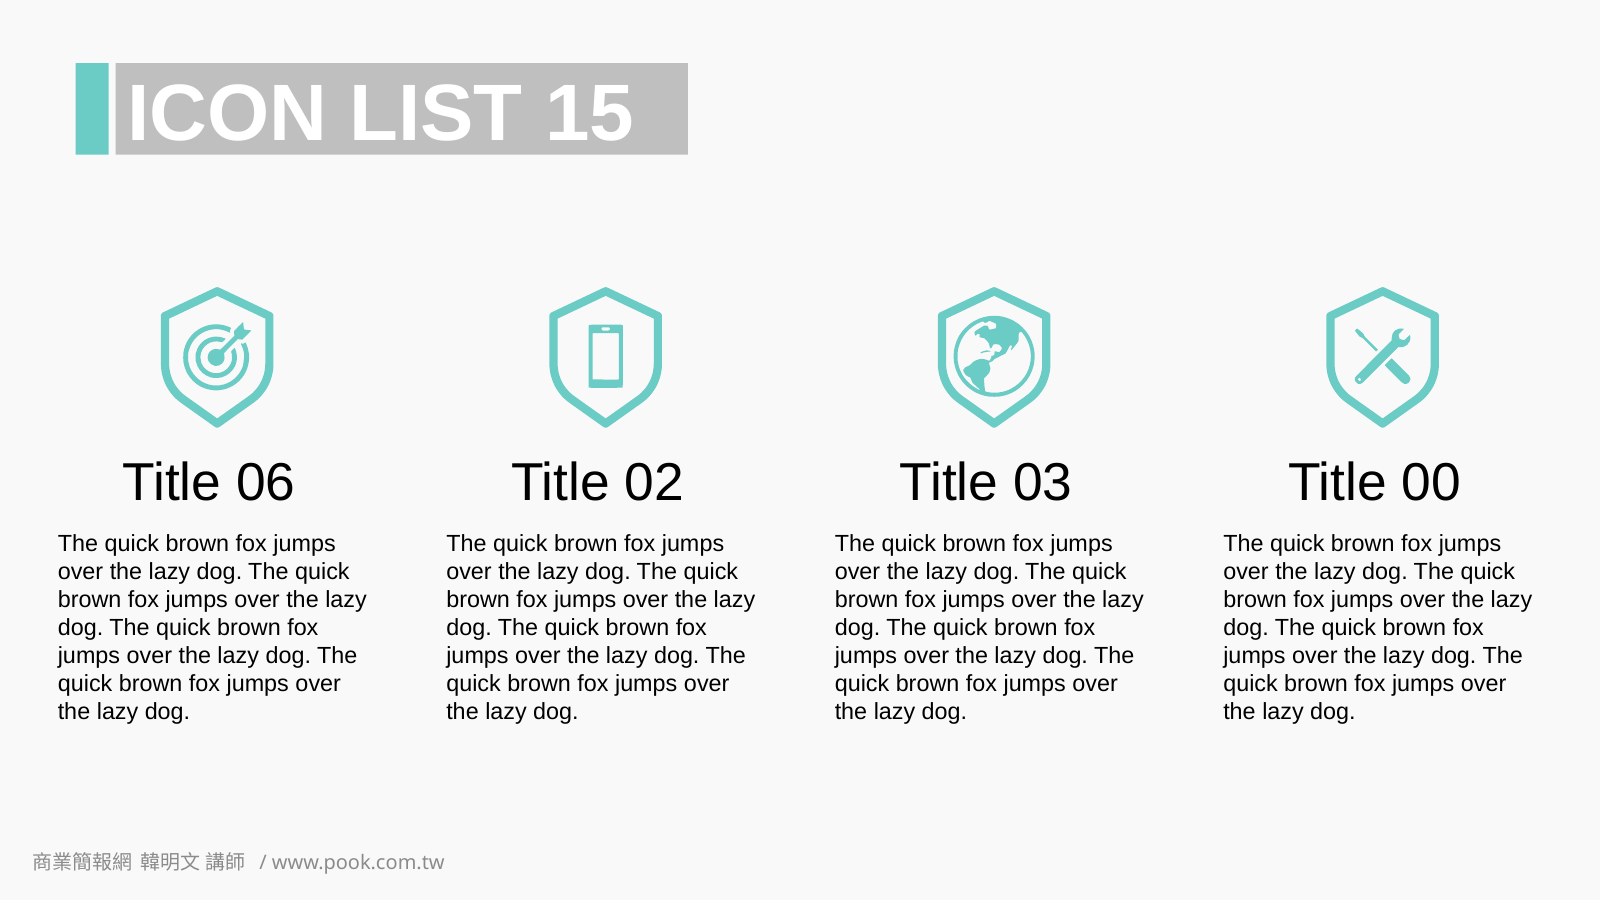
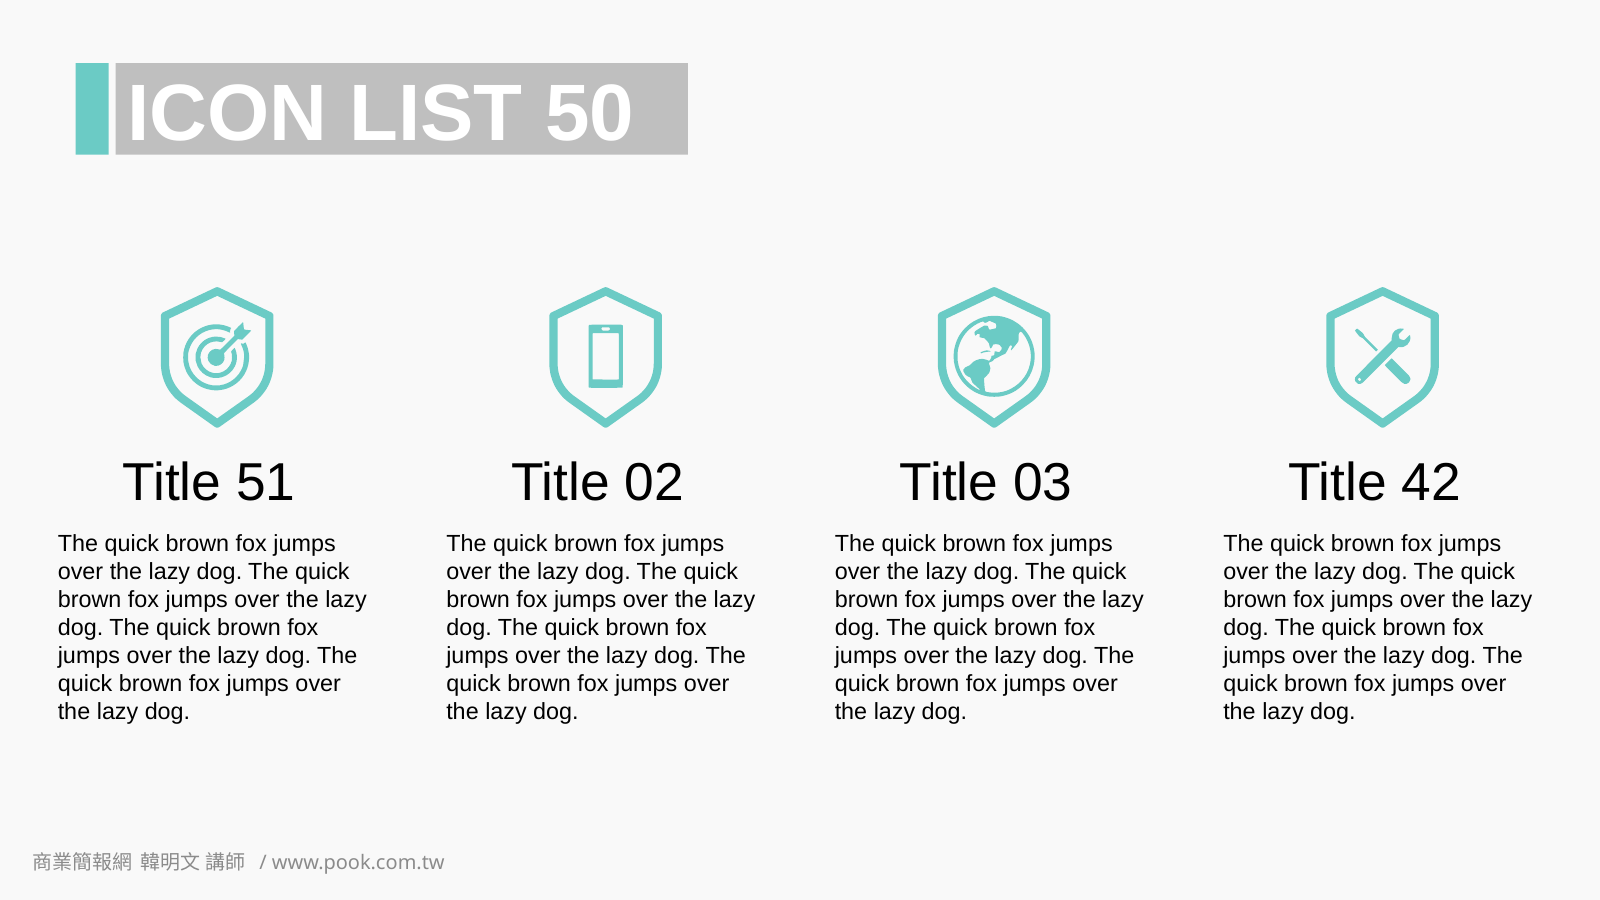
15: 15 -> 50 (590, 115)
06: 06 -> 51 (266, 483)
00: 00 -> 42 (1431, 483)
